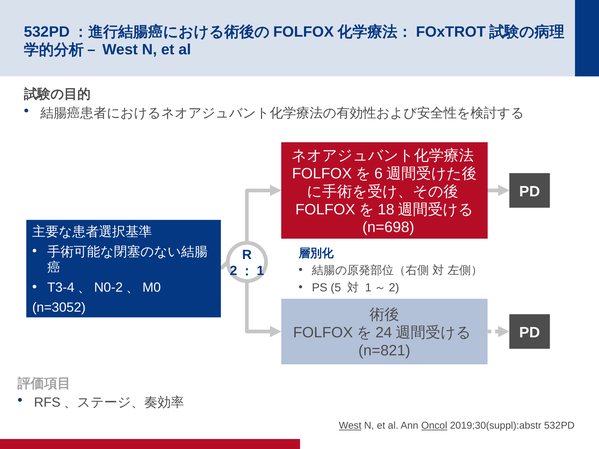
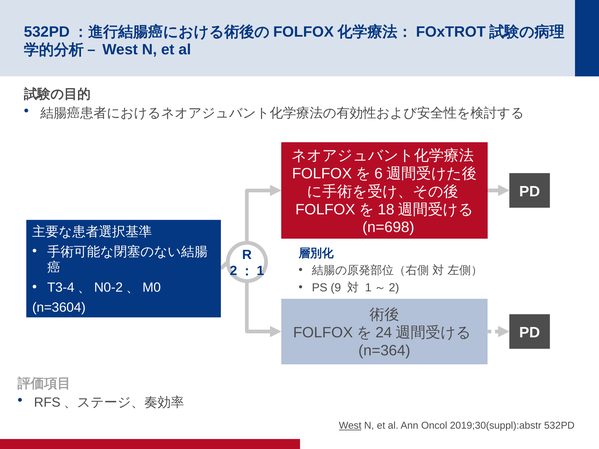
5: 5 -> 9 (336, 288)
n=3052: n=3052 -> n=3604 (59, 308)
n=821: n=821 -> n=364 (384, 351)
Oncol underline: present -> none (434, 426)
